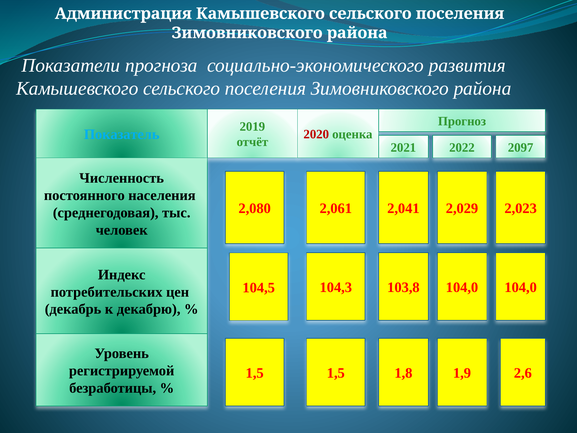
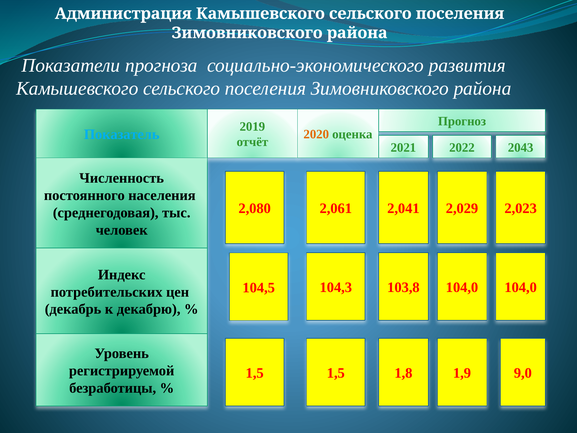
2020 colour: red -> orange (316, 134)
2097: 2097 -> 2043 (521, 147)
2,6: 2,6 -> 9,0 (523, 373)
